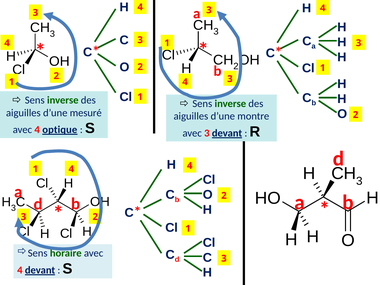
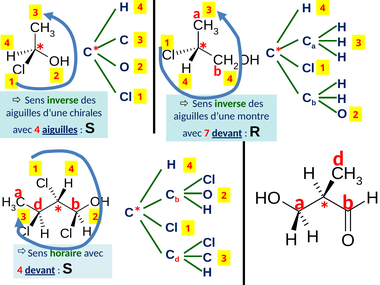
4 3: 3 -> 4 (230, 79)
mesuré: mesuré -> chirales (86, 113)
4 optique: optique -> aiguilles (60, 130)
avec 3: 3 -> 7 (207, 133)
